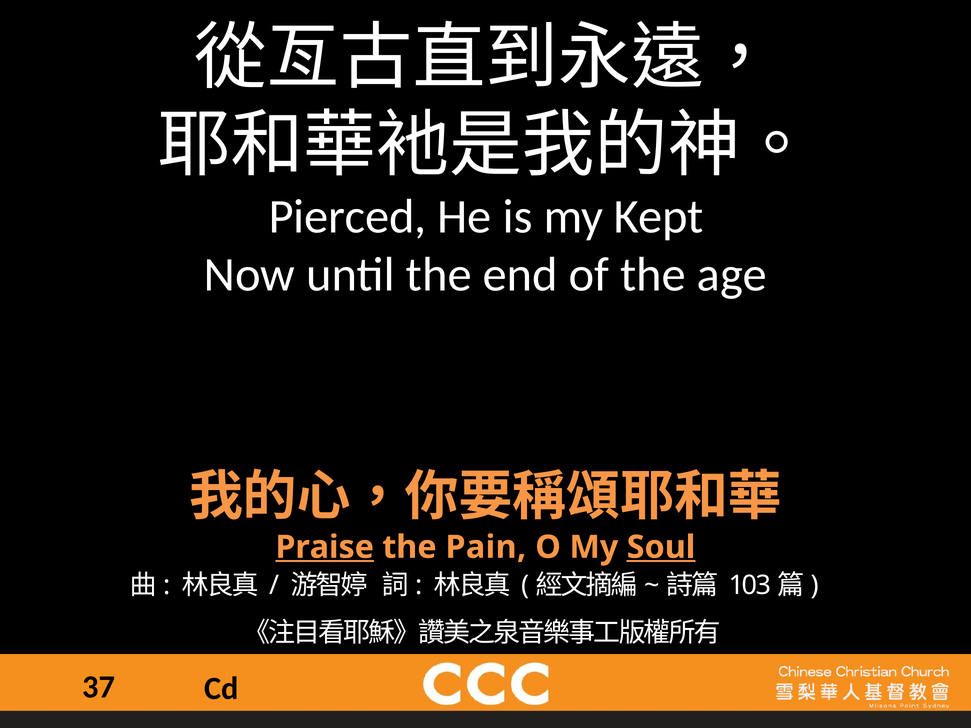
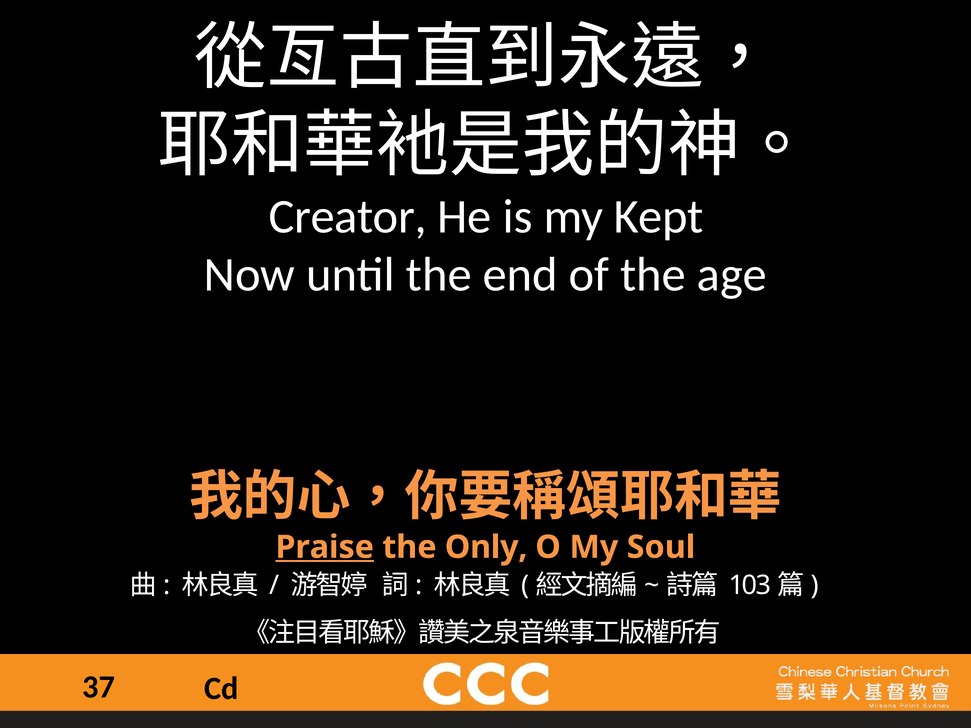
Pierced: Pierced -> Creator (348, 217)
Pain: Pain -> Only (486, 547)
Soul underline: present -> none (661, 547)
